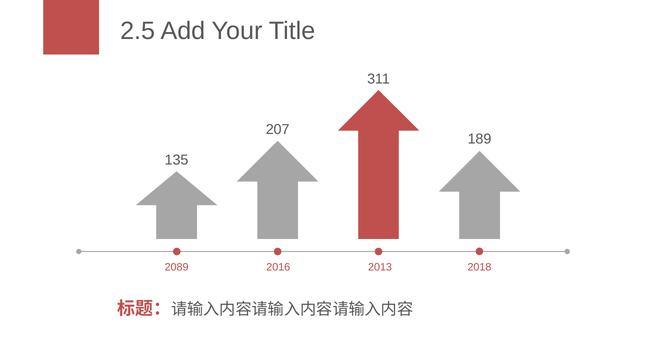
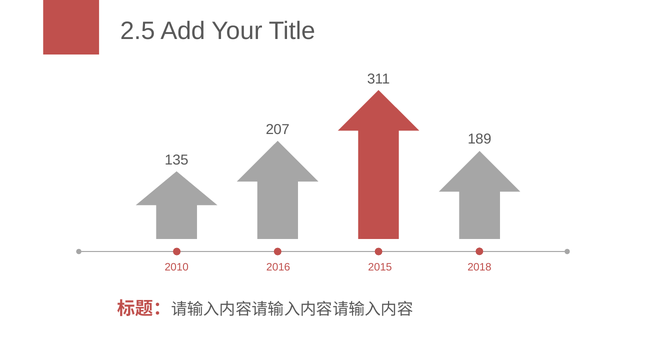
2089: 2089 -> 2010 (177, 267)
2013: 2013 -> 2015 (380, 267)
